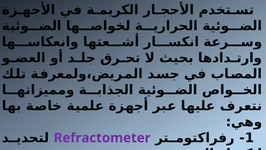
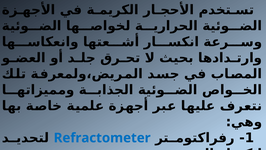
Refractometer colour: purple -> blue (102, 138)
